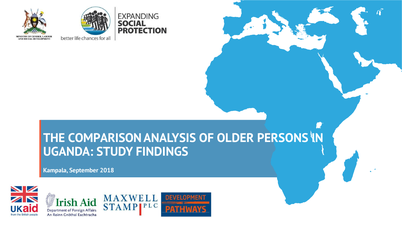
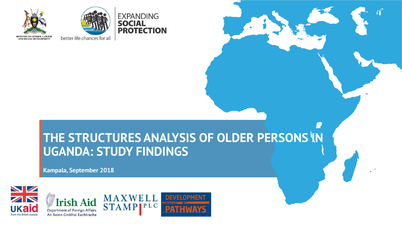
COMPARISON: COMPARISON -> STRUCTURES (105, 138)
